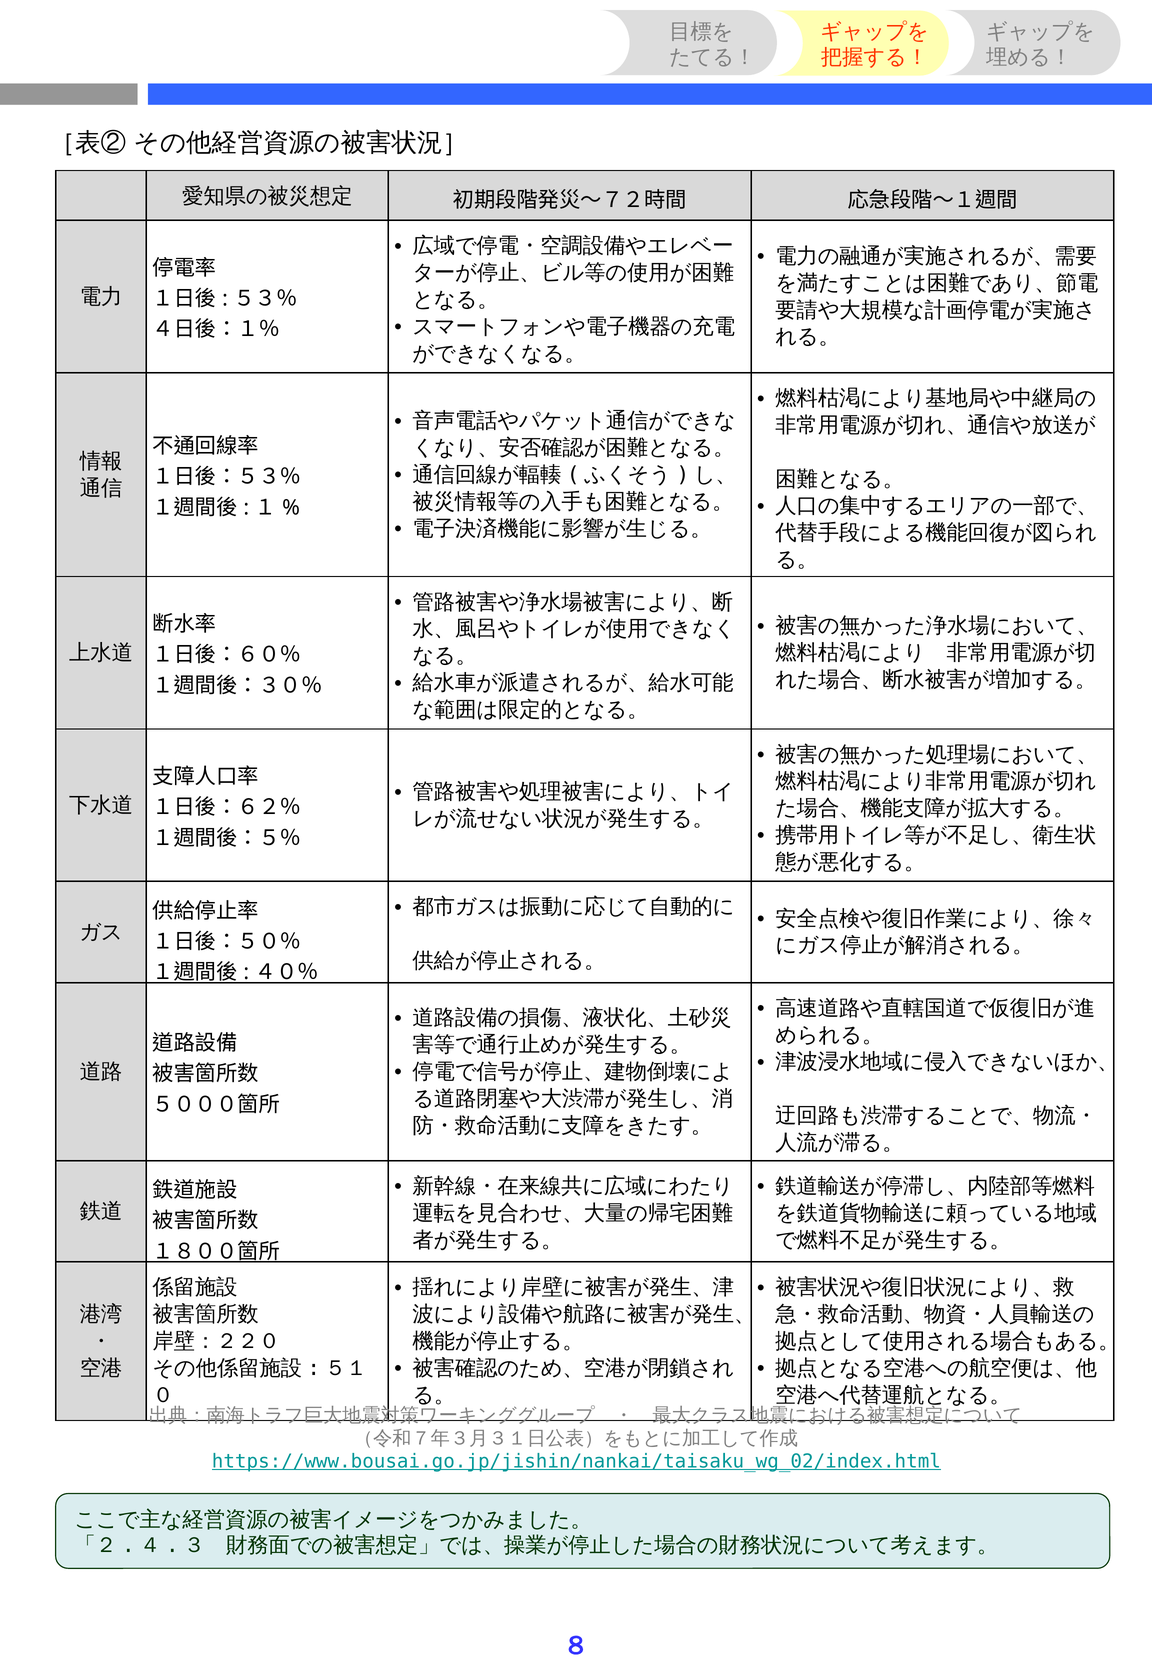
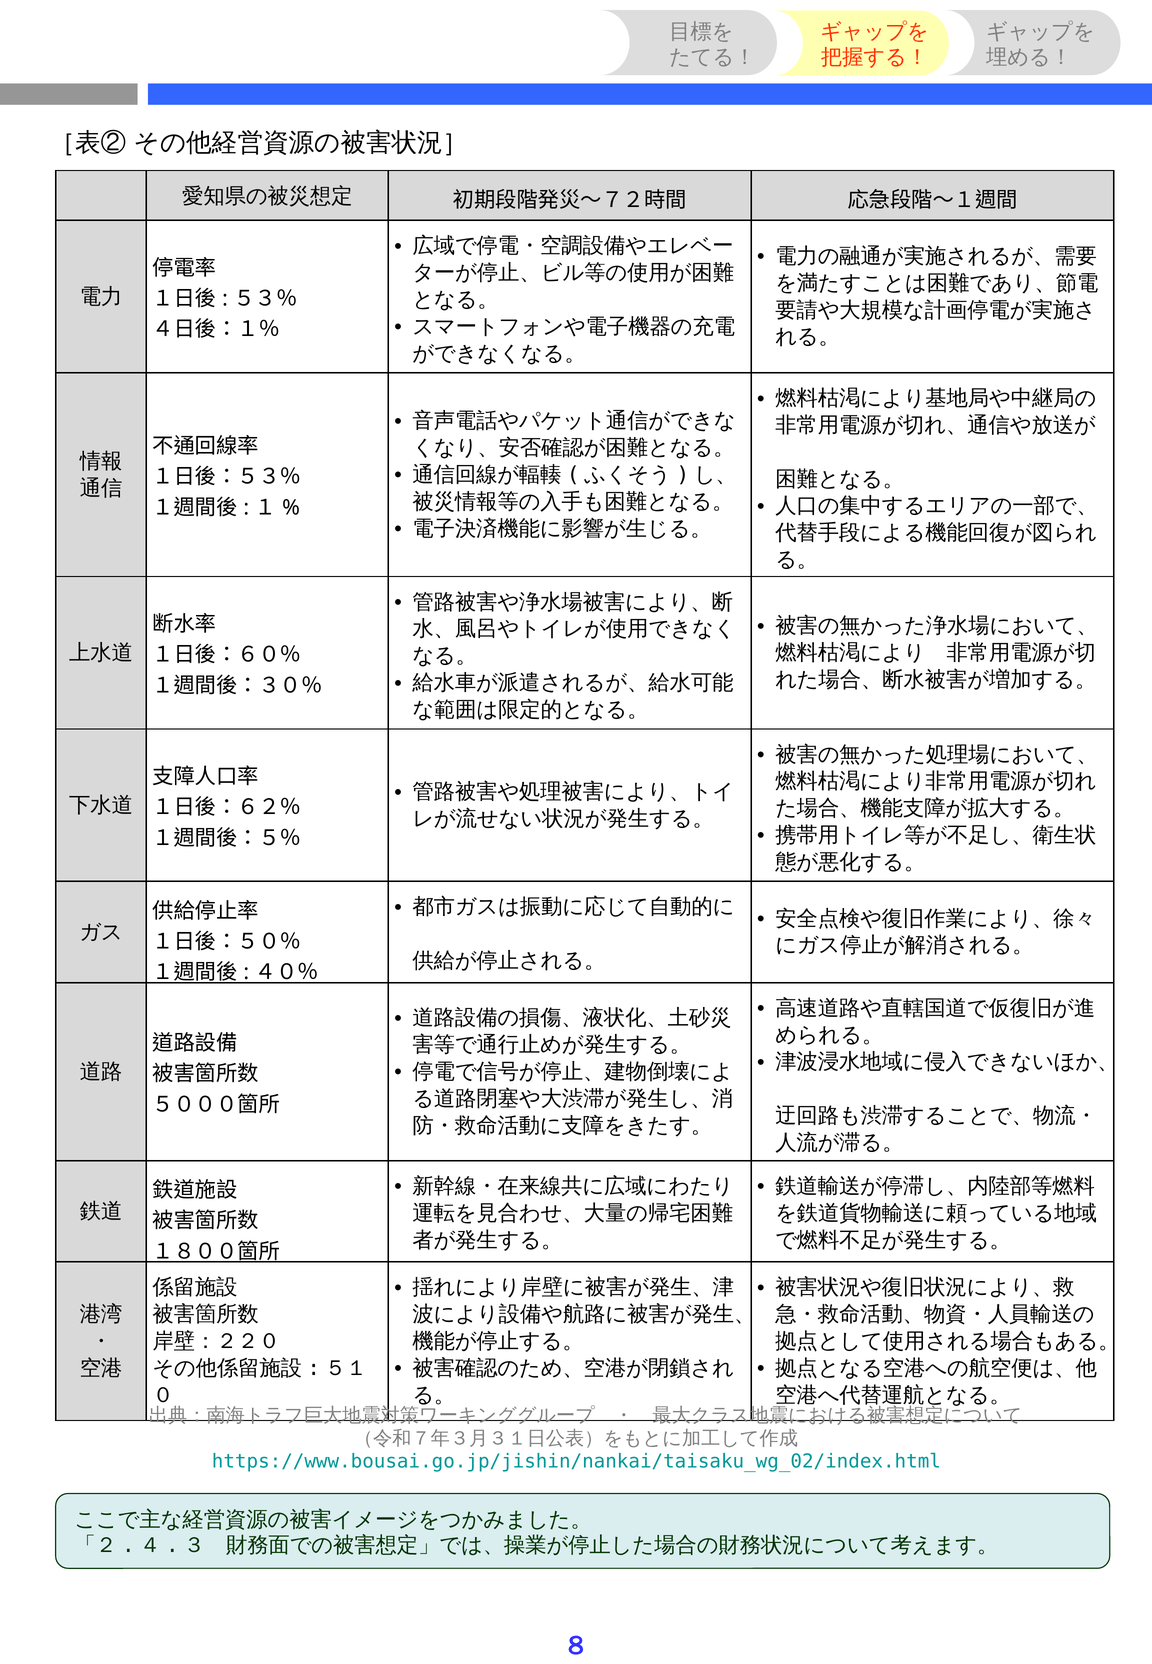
https://www.bousai.go.jp/jishin/nankai/taisaku_wg_02/index.html underline: present -> none (576, 1461)
